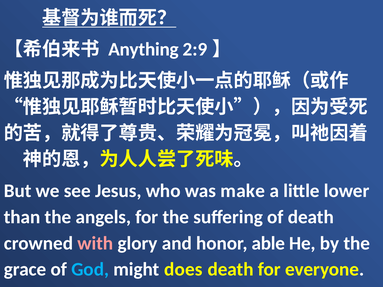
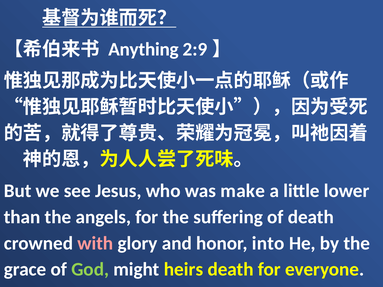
able: able -> into (268, 243)
God colour: light blue -> light green (90, 270)
does: does -> heirs (183, 270)
